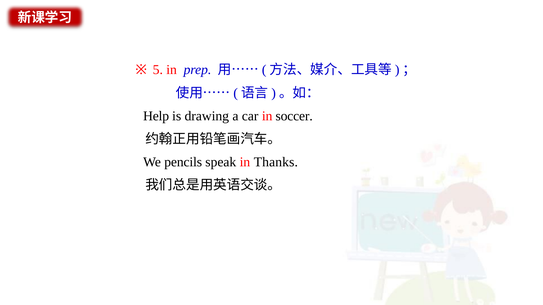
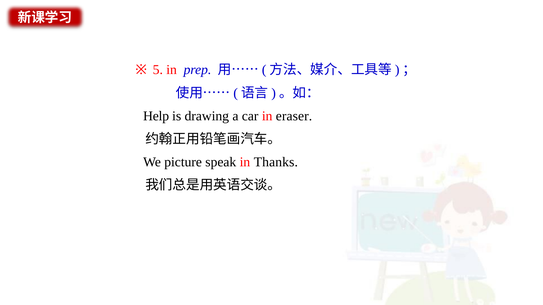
soccer: soccer -> eraser (294, 116)
pencils: pencils -> picture (183, 162)
